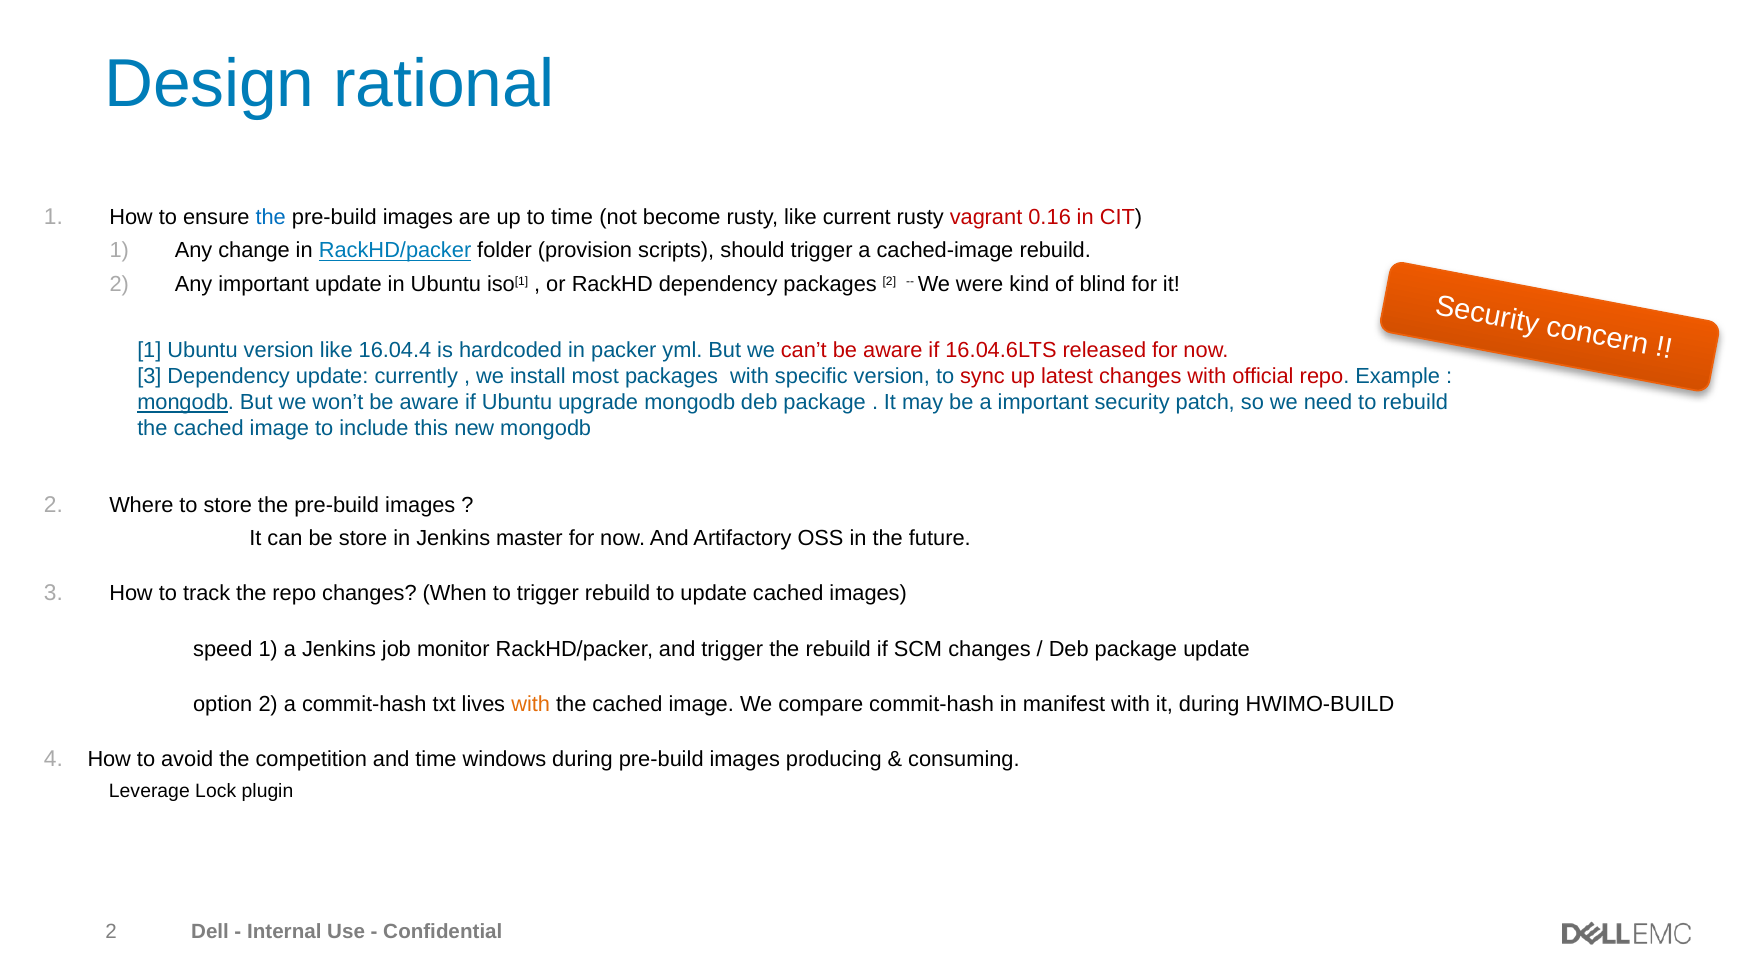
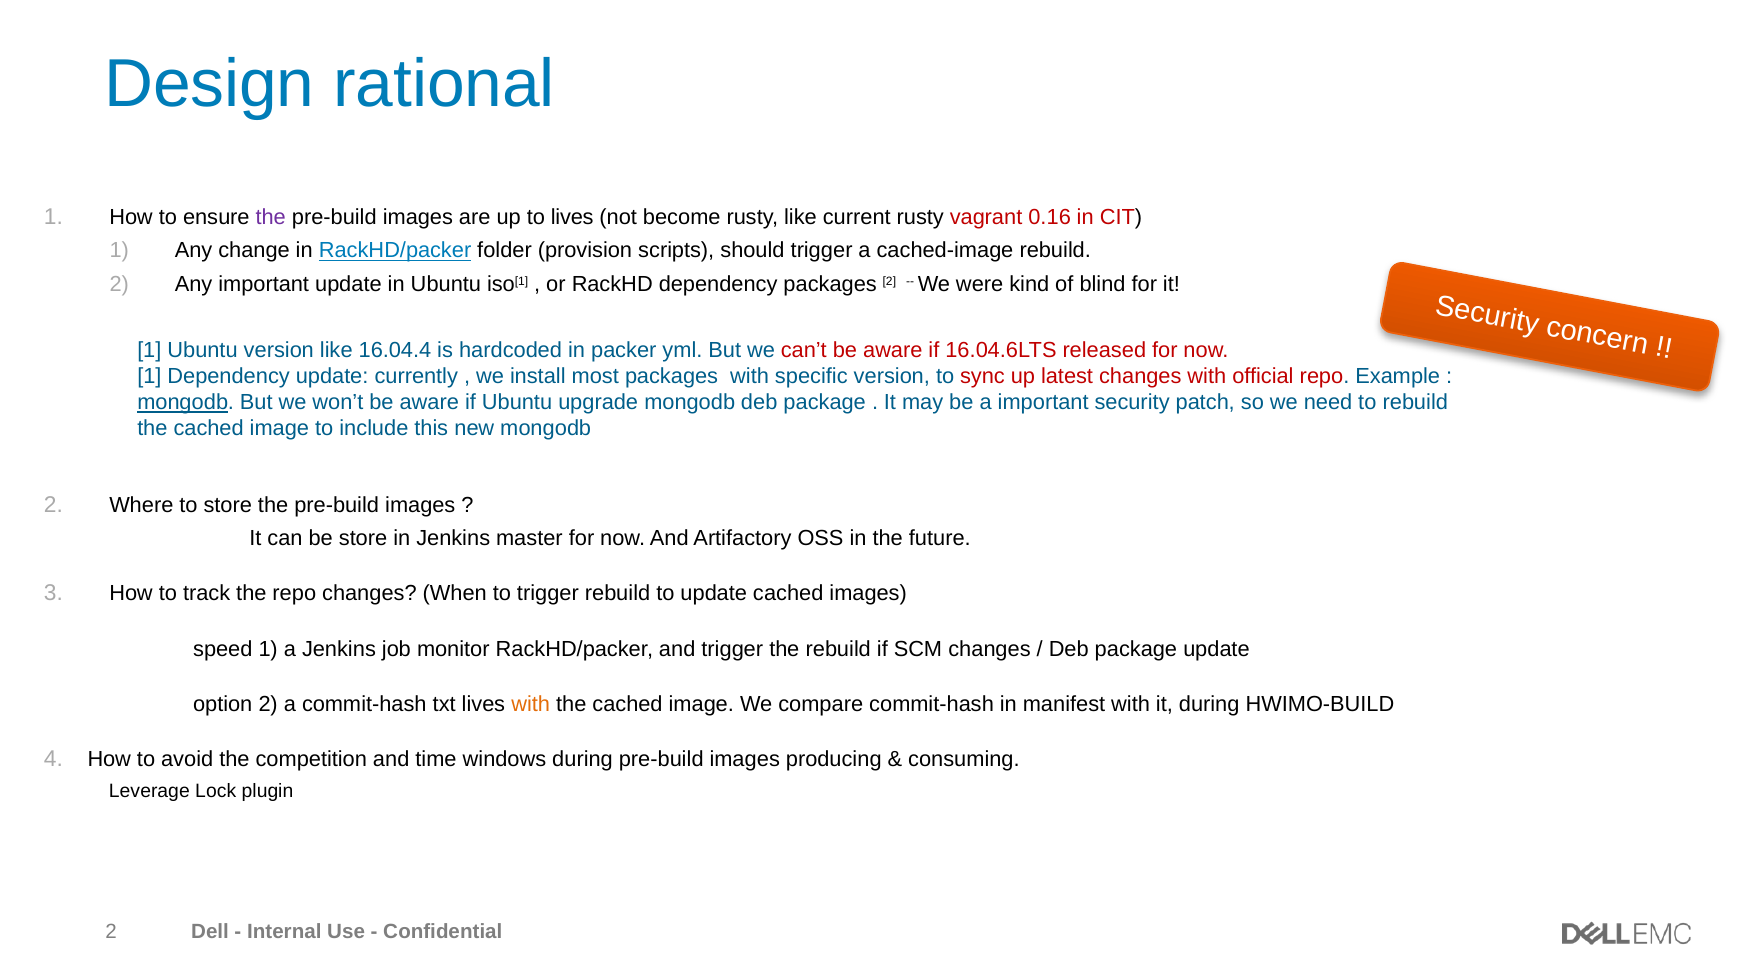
the colour: blue -> purple (271, 217)
to time: time -> lives (572, 217)
3: 3 -> 1 (149, 376)
